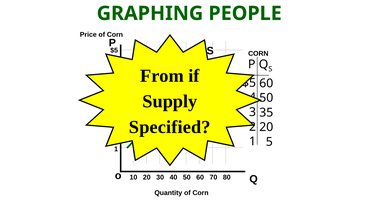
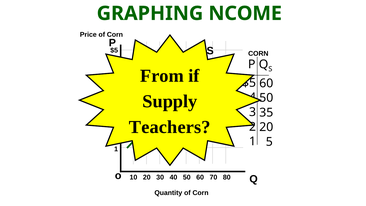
PEOPLE: PEOPLE -> NCOME (245, 13)
Specified: Specified -> Teachers (170, 127)
